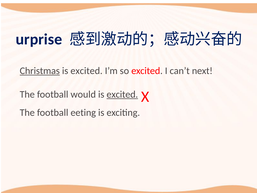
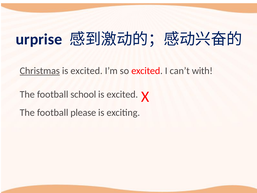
next: next -> with (202, 71)
would: would -> school (83, 94)
excited underline: present -> none (122, 94)
eeting: eeting -> please (83, 112)
